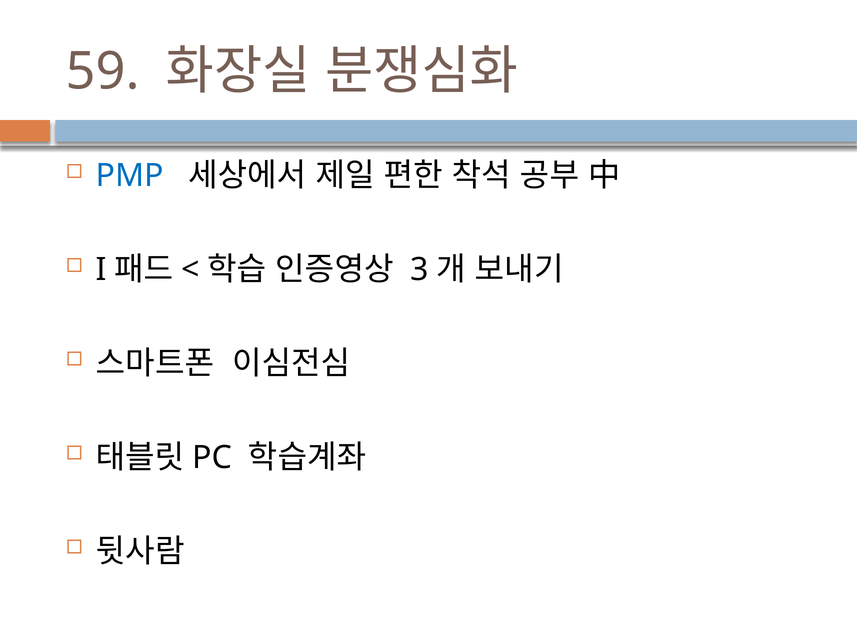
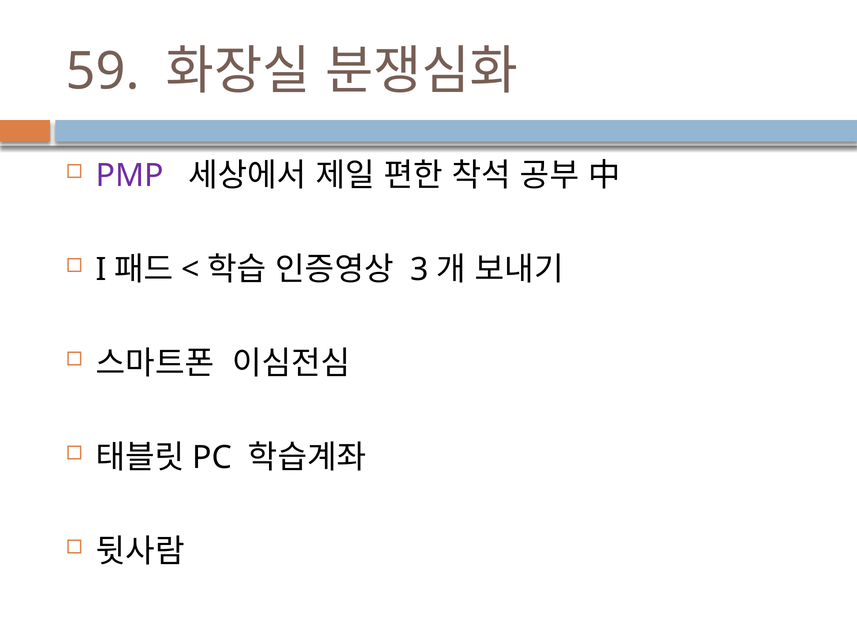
PMP colour: blue -> purple (130, 176)
